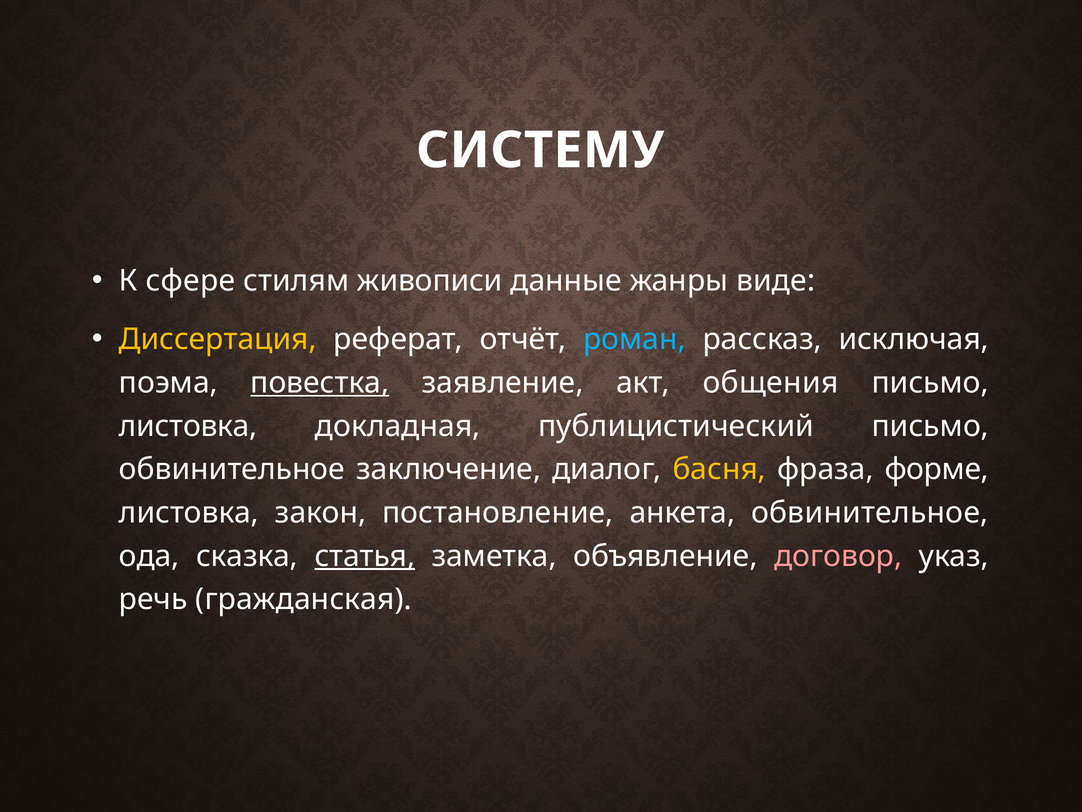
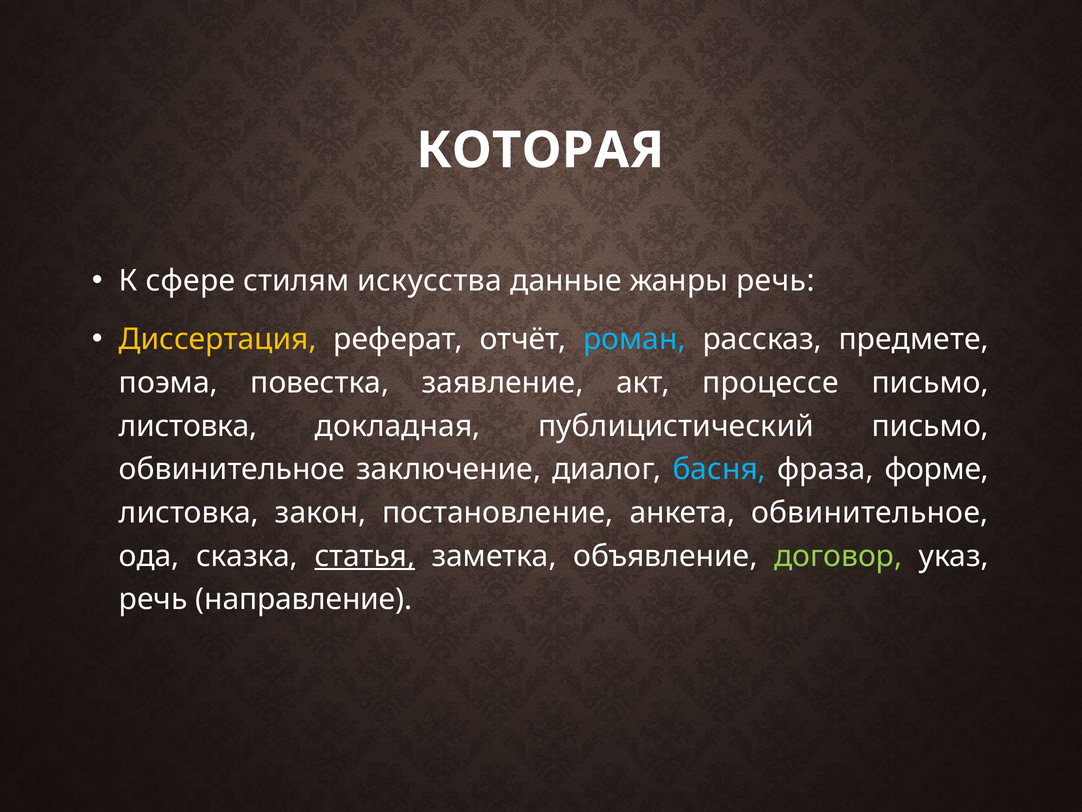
СИСТЕМУ: СИСТЕМУ -> КОТОРАЯ (540, 150)
живописи: живописи -> искусства (430, 281)
жанры виде: виде -> речь (775, 281)
исключая: исключая -> предмете (914, 339)
повестка underline: present -> none (320, 382)
общения: общения -> процессе (771, 382)
басня colour: yellow -> light blue (719, 469)
договор colour: pink -> light green (838, 556)
гражданская: гражданская -> направление (304, 599)
